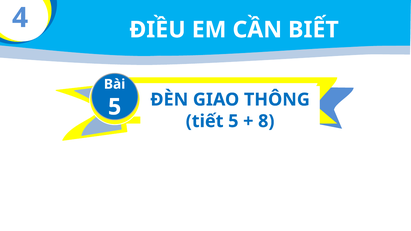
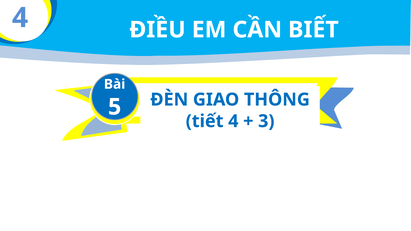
tiết 5: 5 -> 4 (233, 121)
8: 8 -> 3 (266, 121)
